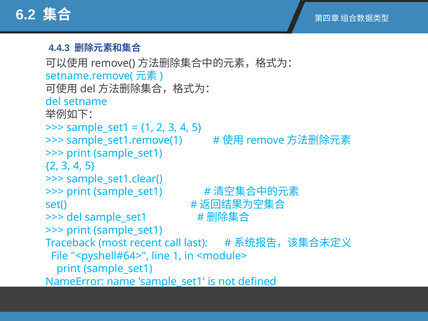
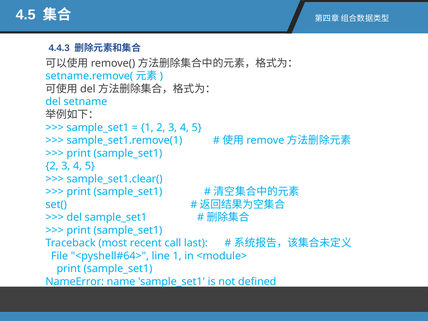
6.2: 6.2 -> 4.5 (26, 15)
